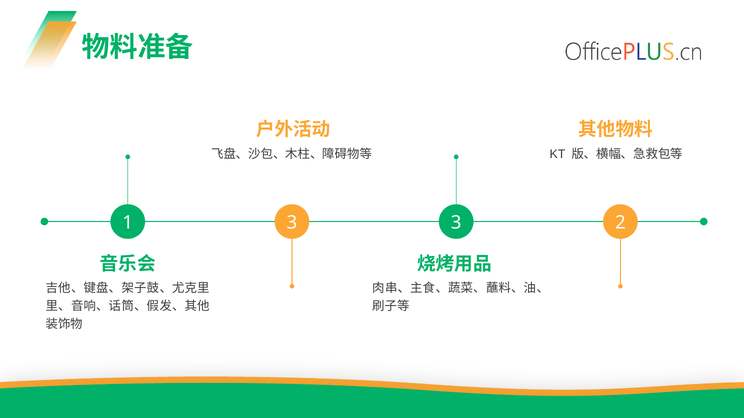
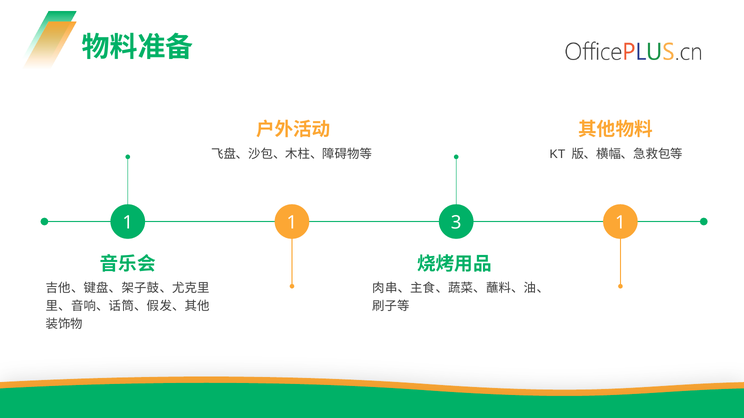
1 3: 3 -> 1 (292, 223)
3 2: 2 -> 1 (620, 223)
